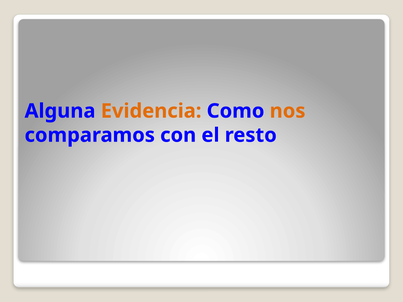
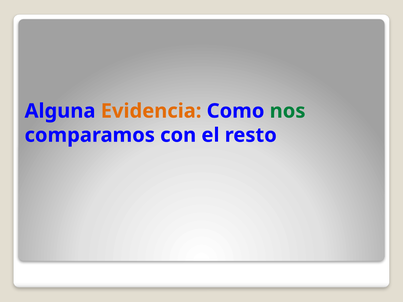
nos colour: orange -> green (288, 111)
